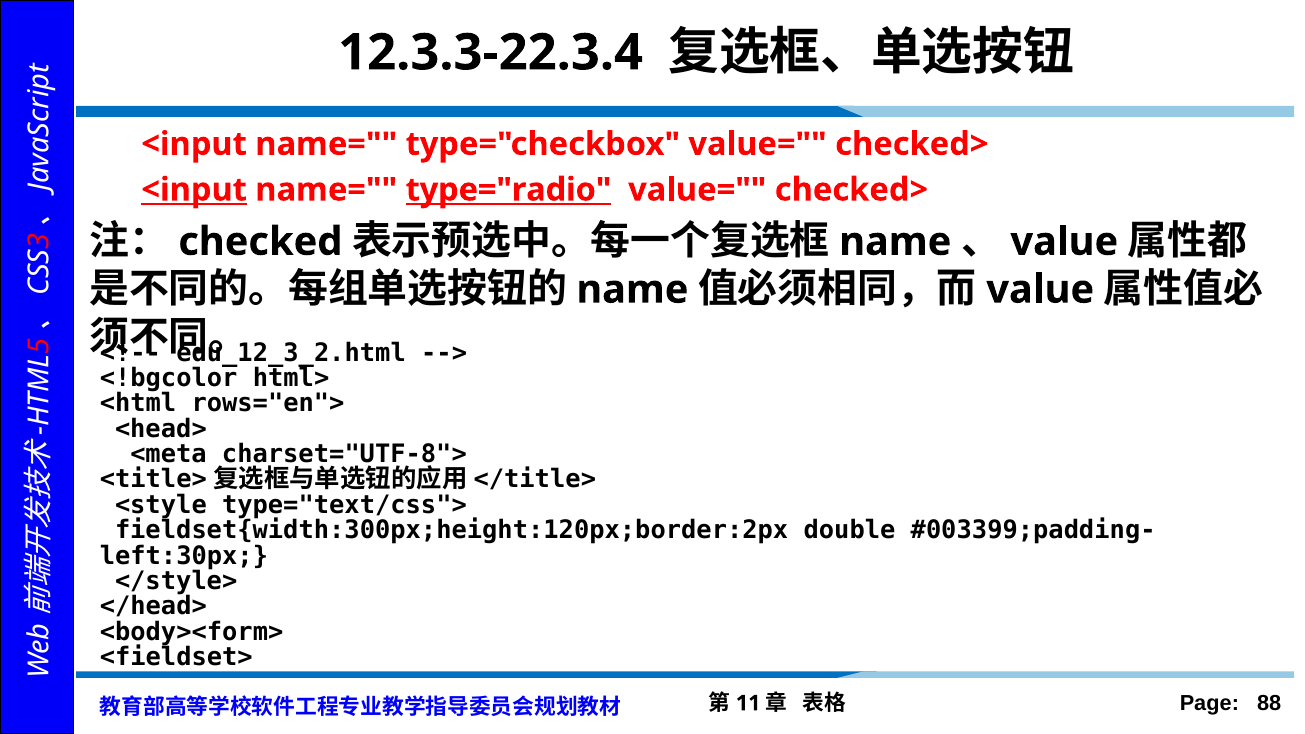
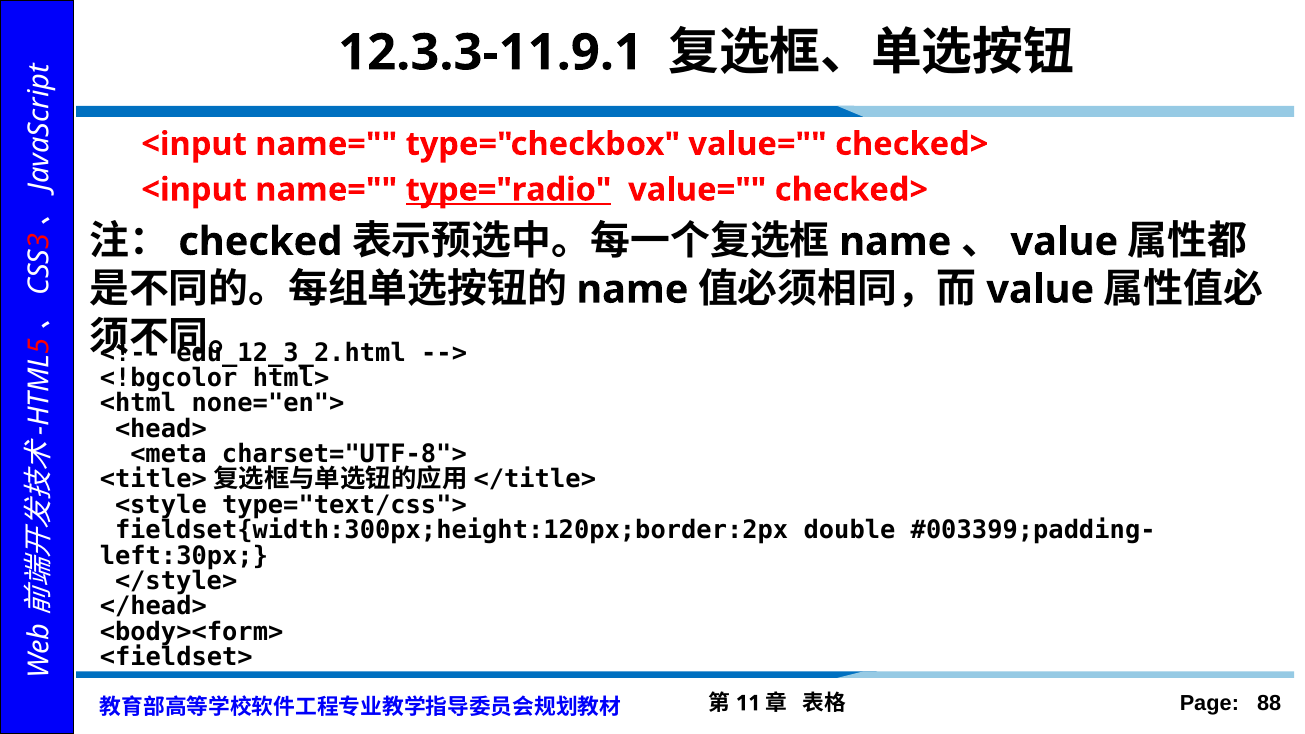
12.3.3-22.3.4: 12.3.3-22.3.4 -> 12.3.3-11.9.1 (491, 53)
<input underline: present -> none (194, 190)
rows="en">: rows="en"> -> none="en"> (268, 403)
